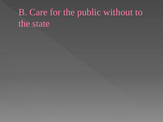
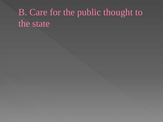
without: without -> thought (118, 12)
